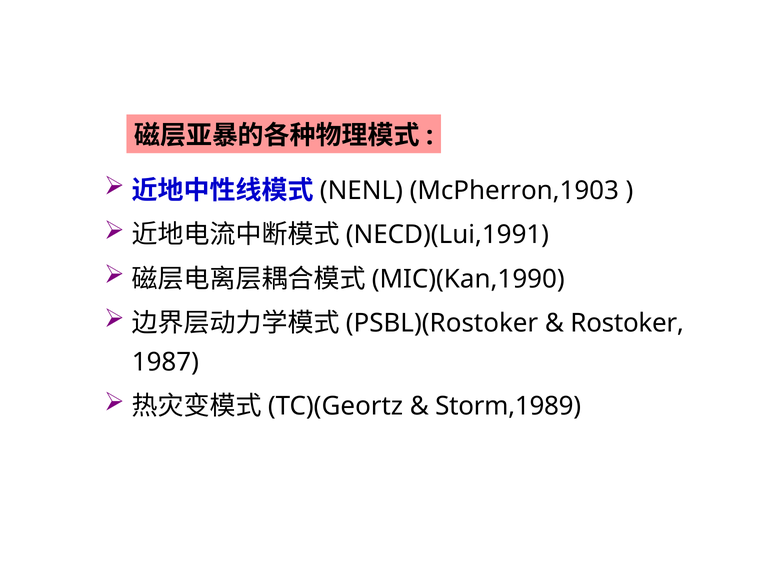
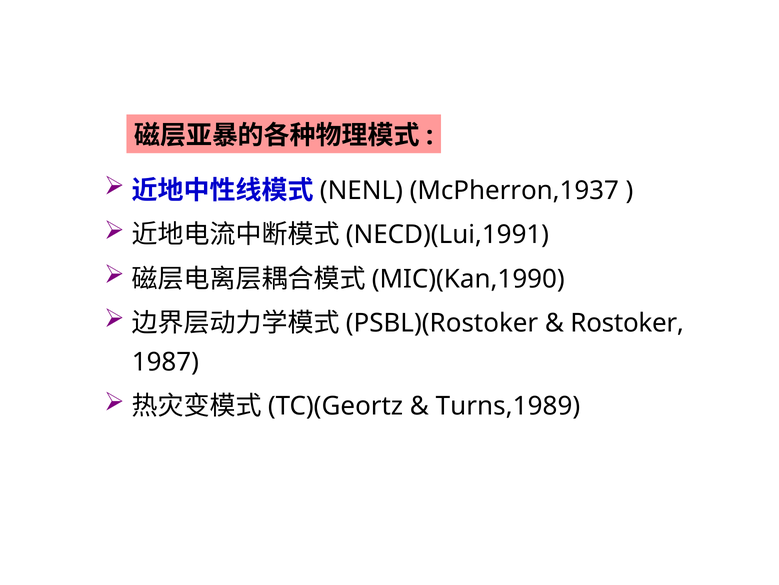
McPherron,1903: McPherron,1903 -> McPherron,1937 (514, 190)
Storm,1989: Storm,1989 -> Turns,1989 (508, 406)
